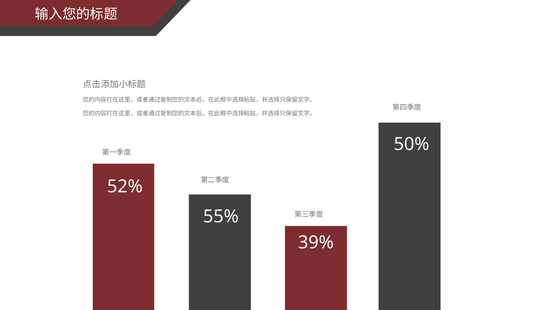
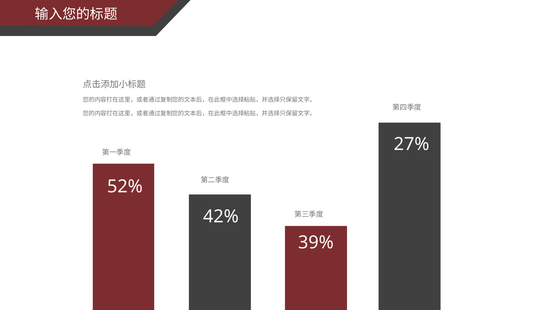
50%: 50% -> 27% (412, 144)
55%: 55% -> 42% (221, 216)
